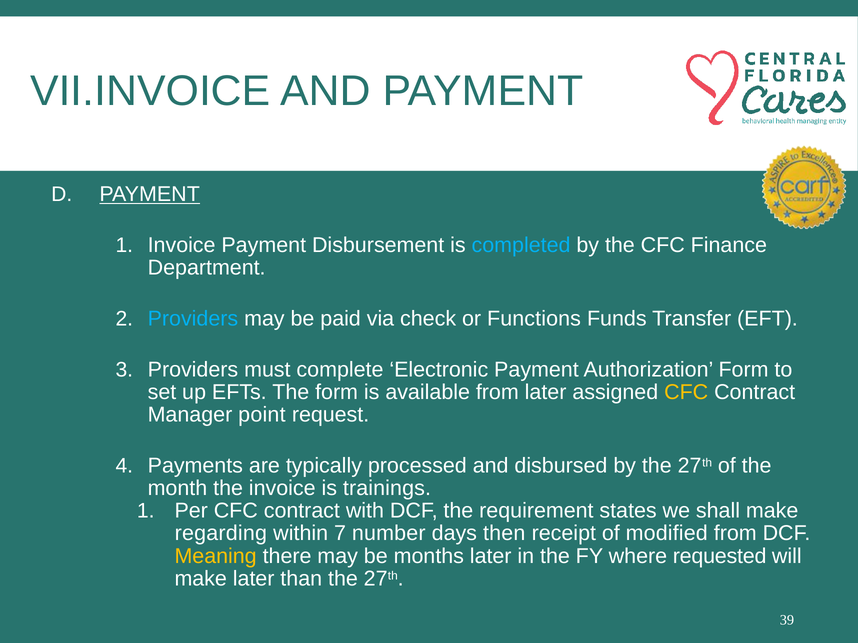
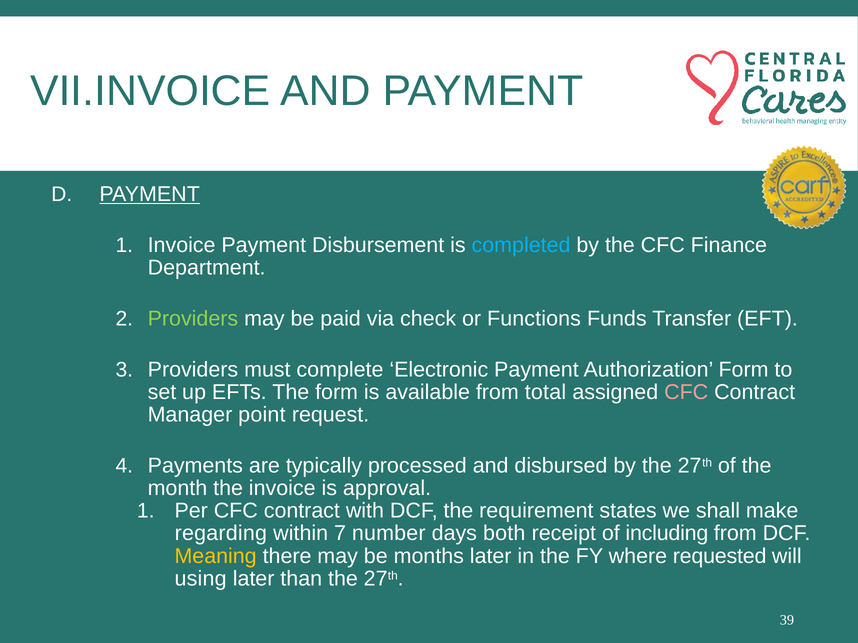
Providers colour: light blue -> light green (193, 319)
from later: later -> total (545, 392)
CFC colour: yellow -> pink (686, 392)
trainings: trainings -> approval (387, 489)
then: then -> both (504, 534)
modified: modified -> including (667, 534)
make: make -> using (201, 579)
